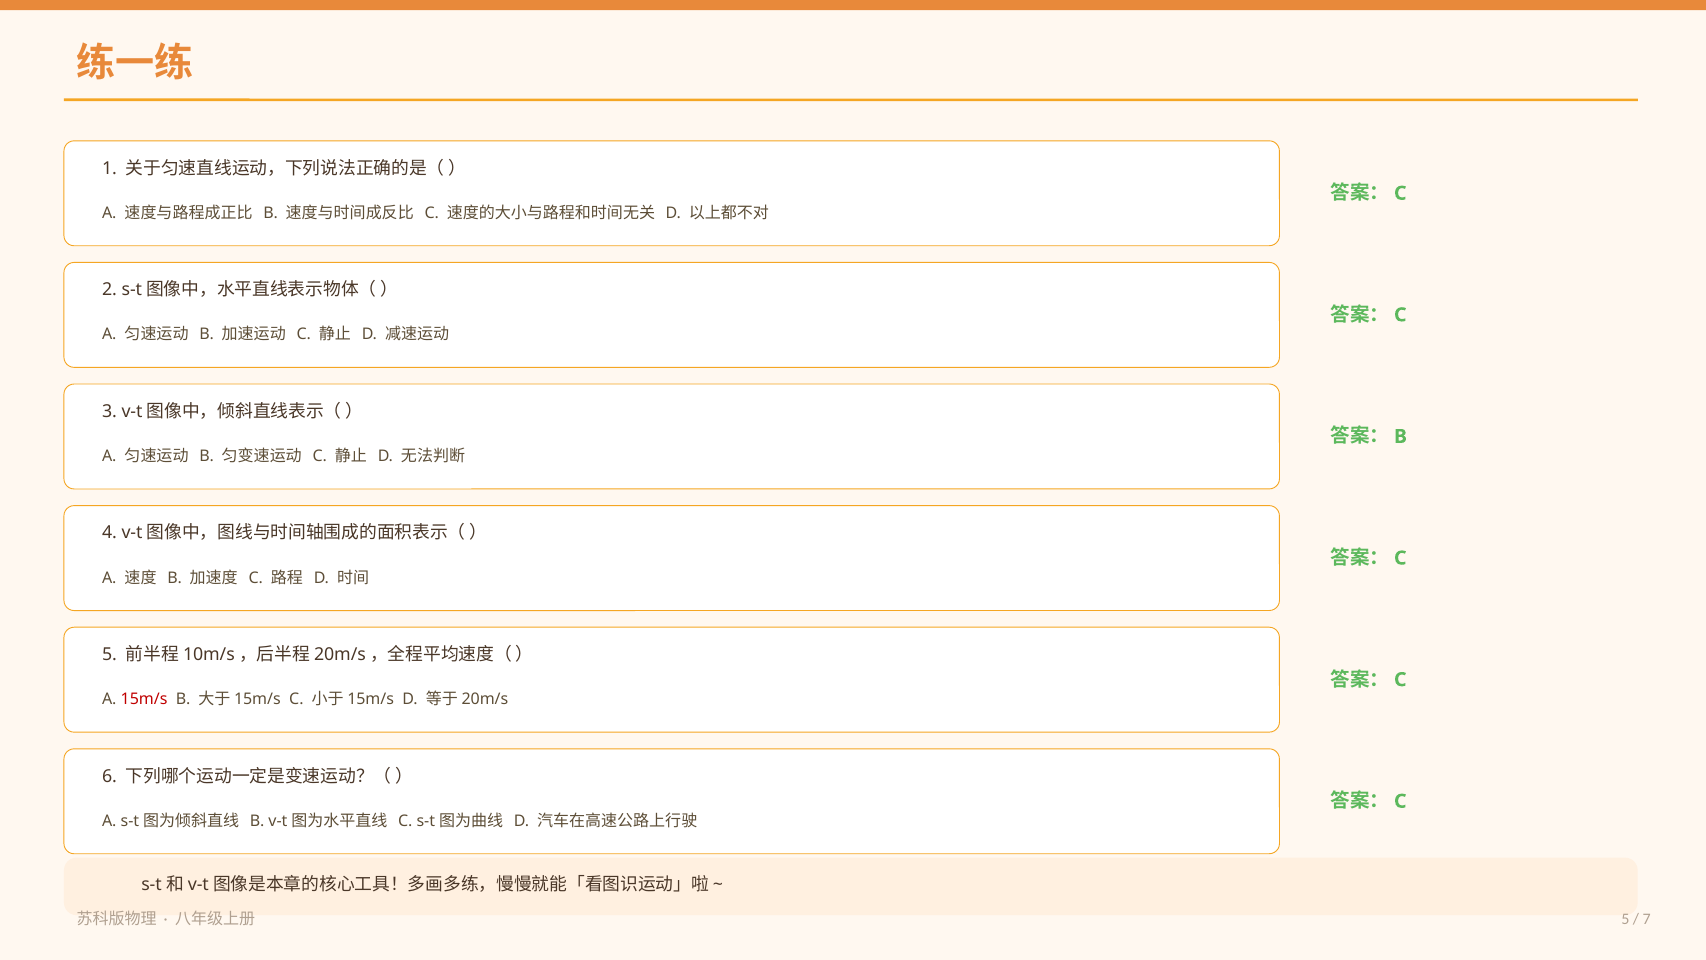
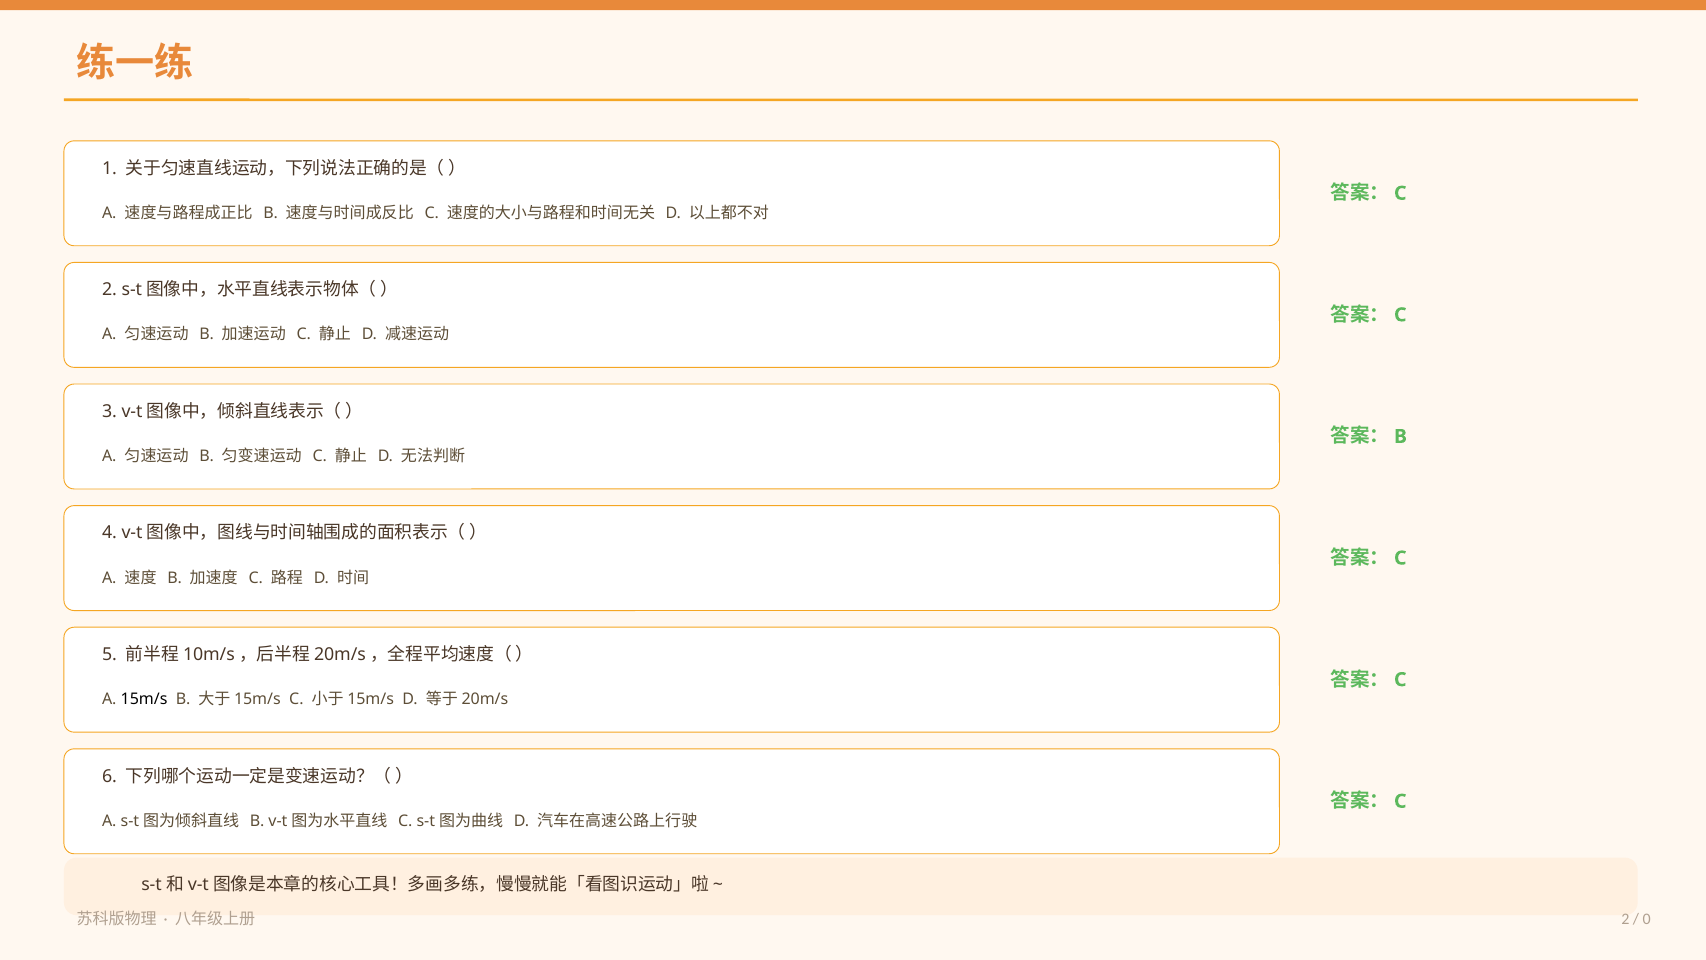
15m/s colour: red -> black (144, 699)
5: 5 -> 2 (1625, 919)
7: 7 -> 0 (1647, 919)
